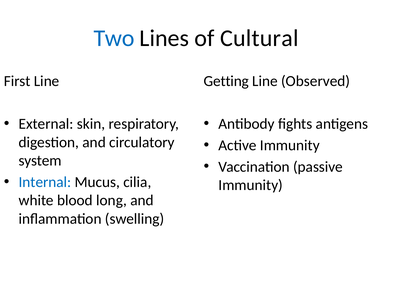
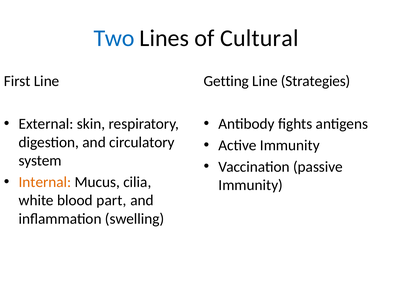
Observed: Observed -> Strategies (316, 81)
Internal colour: blue -> orange (45, 182)
long: long -> part (111, 200)
